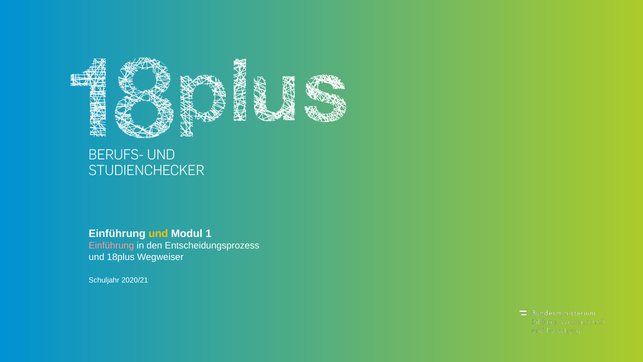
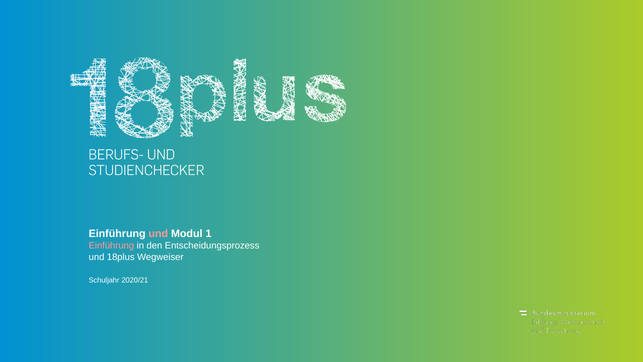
und colour: yellow -> pink (158, 234)
